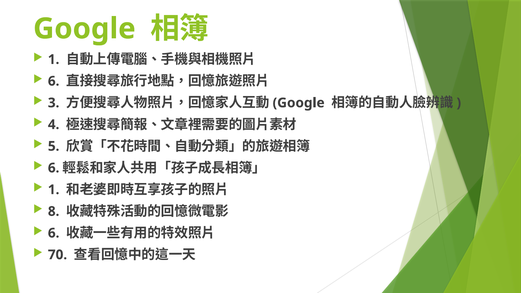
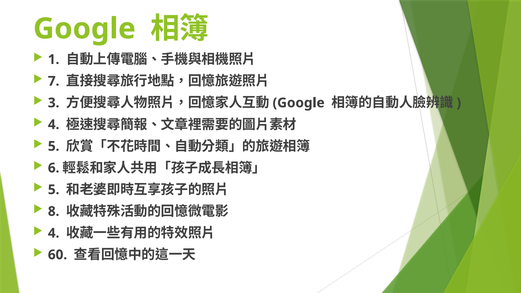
6: 6 -> 7 (54, 81)
1: 1 -> 5 (54, 190)
6: 6 -> 4 (54, 233)
70: 70 -> 60 (58, 255)
